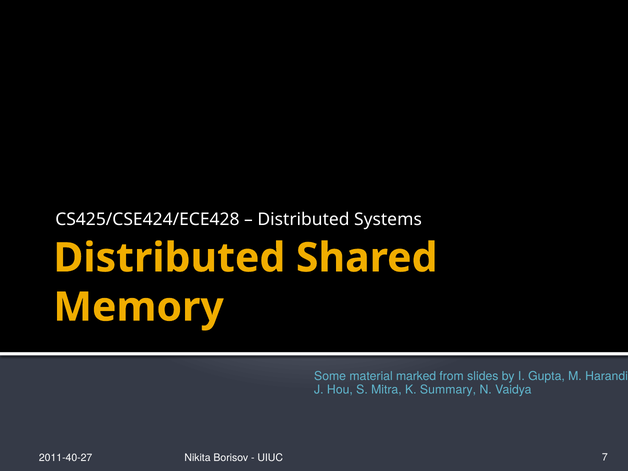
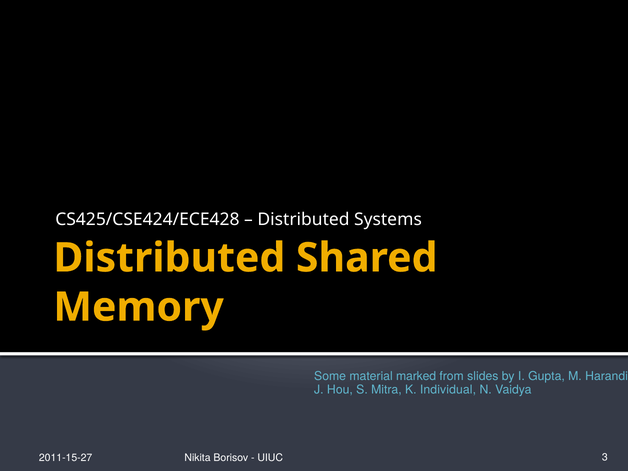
Summary: Summary -> Individual (448, 390)
2011-40-27: 2011-40-27 -> 2011-15-27 (66, 458)
7: 7 -> 3 (605, 457)
